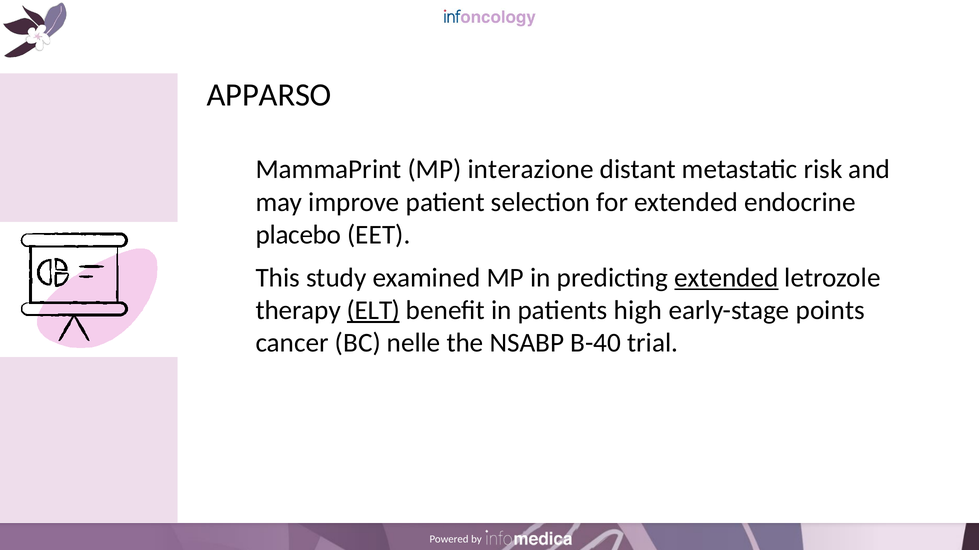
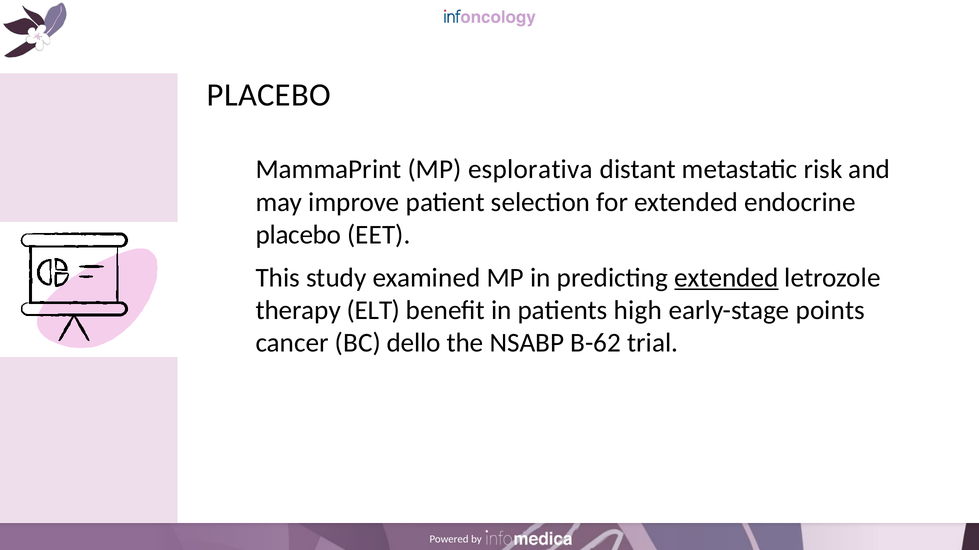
APPARSO: APPARSO -> PLACEBO (269, 95)
interazione: interazione -> esplorativa (531, 170)
ELT underline: present -> none (374, 311)
nelle: nelle -> dello (414, 343)
B-40: B-40 -> B-62 (596, 343)
